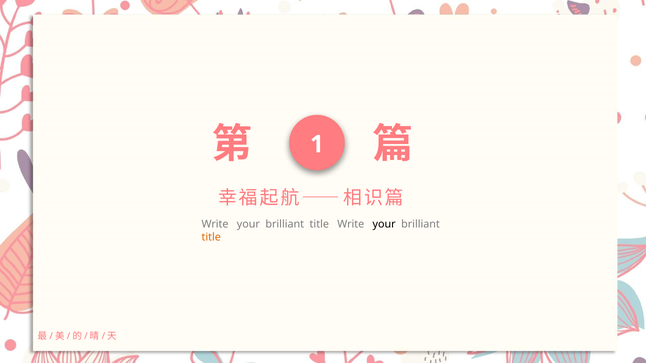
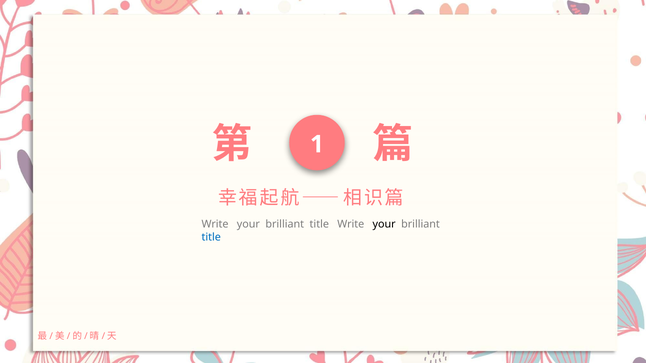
title colour: orange -> blue (211, 237)
